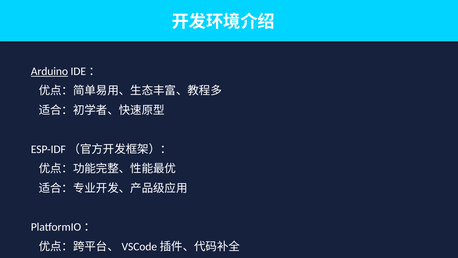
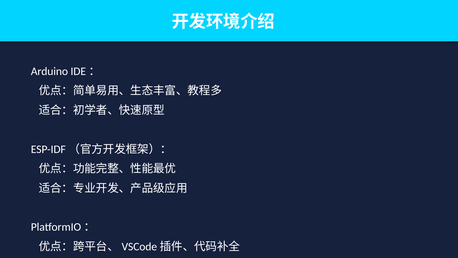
Arduino underline: present -> none (49, 71)
